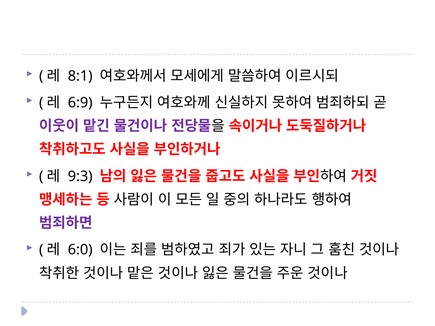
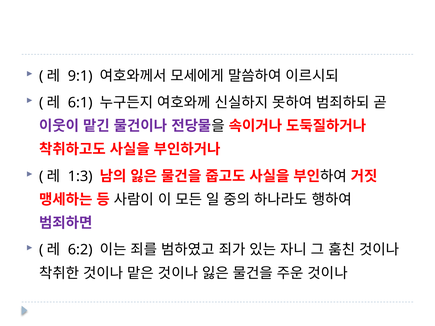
8:1: 8:1 -> 9:1 (80, 76)
6:9: 6:9 -> 6:1 (80, 103)
9:3: 9:3 -> 1:3 (80, 176)
6:0: 6:0 -> 6:2 (80, 250)
